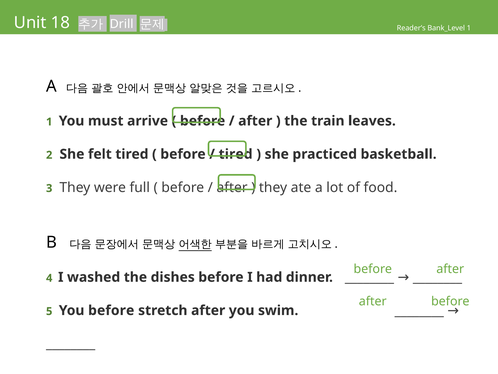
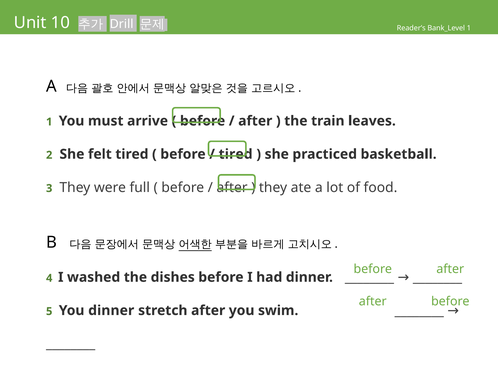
18: 18 -> 10 (60, 23)
You before: before -> dinner (111, 310)
